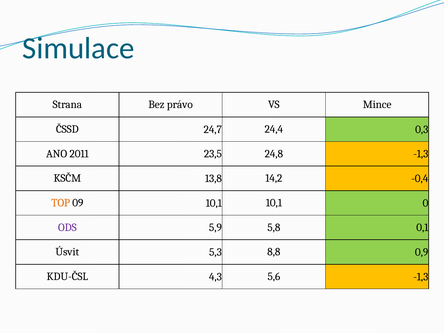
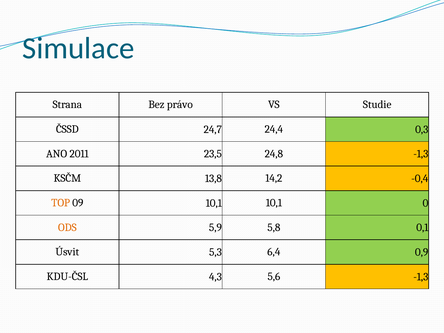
Mince: Mince -> Studie (377, 105)
ODS colour: purple -> orange (67, 227)
8,8: 8,8 -> 6,4 (274, 252)
